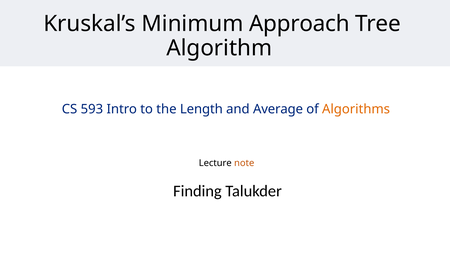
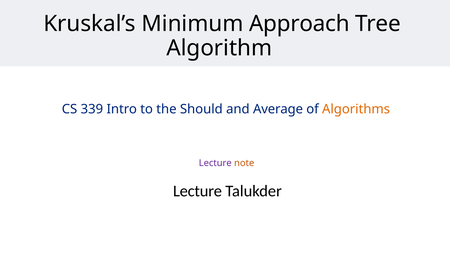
593: 593 -> 339 (92, 109)
Length: Length -> Should (201, 109)
Lecture colour: black -> purple (215, 163)
Finding: Finding -> Lecture (197, 191)
